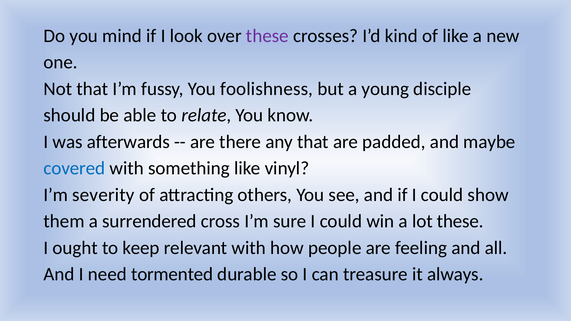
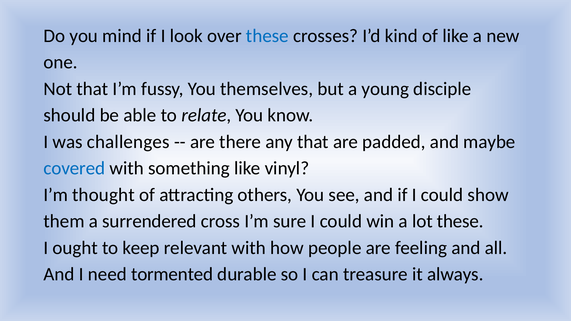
these colour: purple -> blue (267, 36)
foolishness: foolishness -> themselves (267, 89)
afterwards: afterwards -> challenges (128, 142)
severity: severity -> thought (103, 195)
